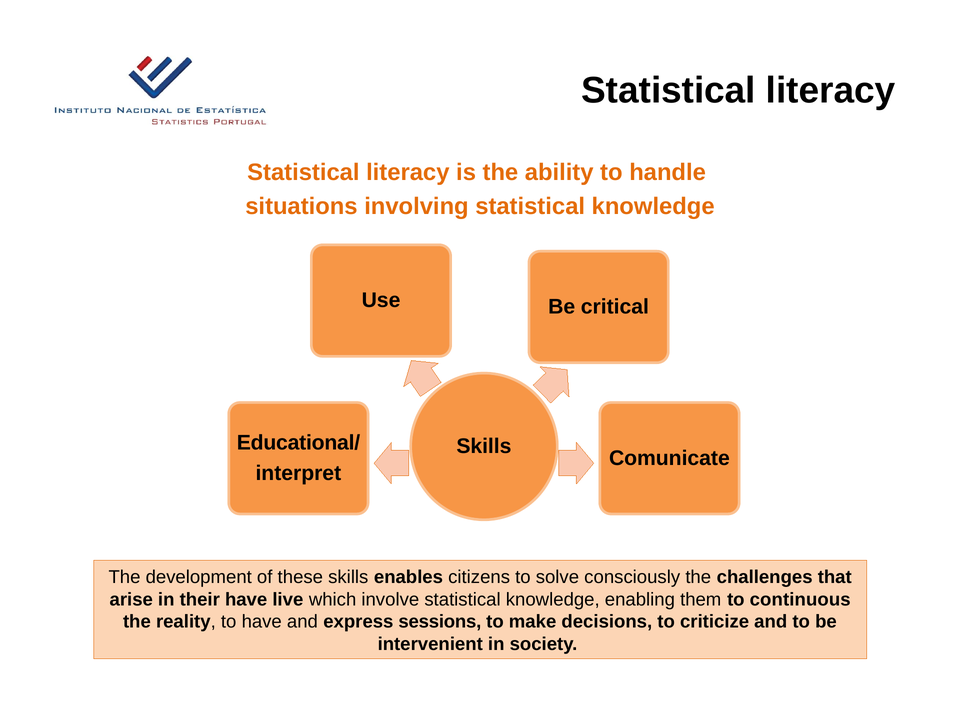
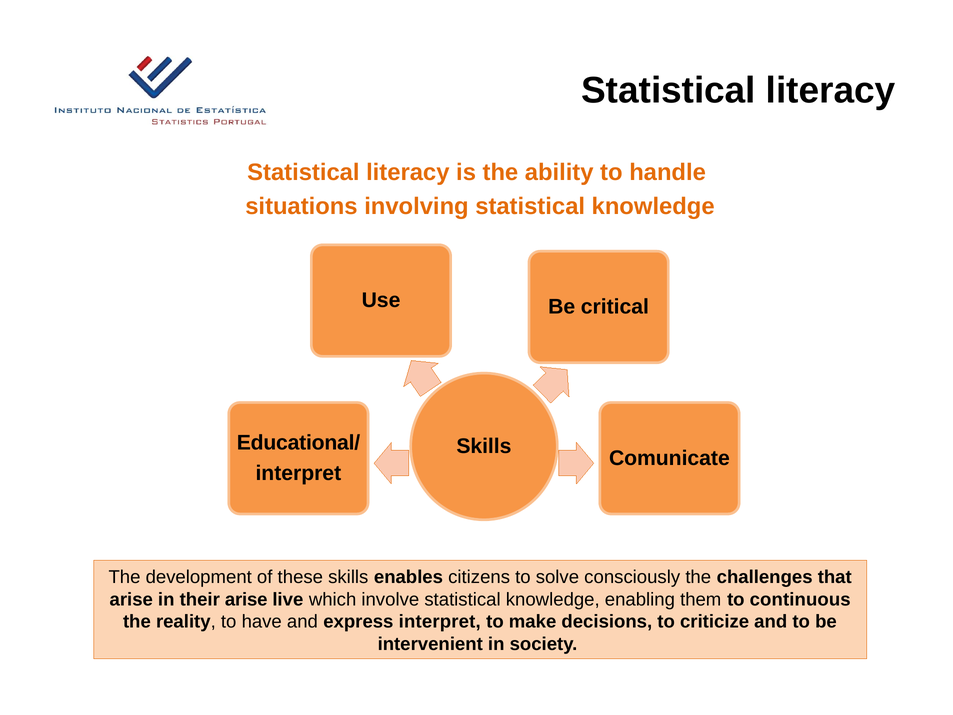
their have: have -> arise (246, 599)
express sessions: sessions -> interpret (440, 622)
